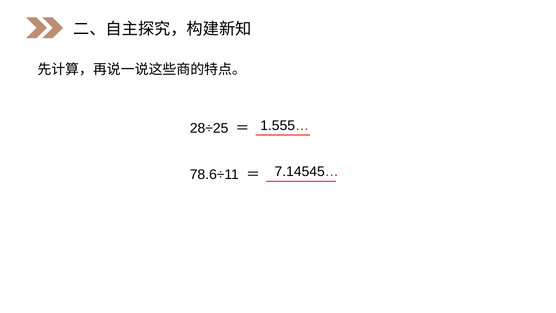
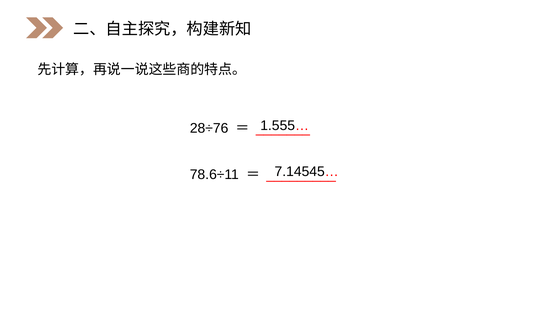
28÷25: 28÷25 -> 28÷76 (209, 128)
